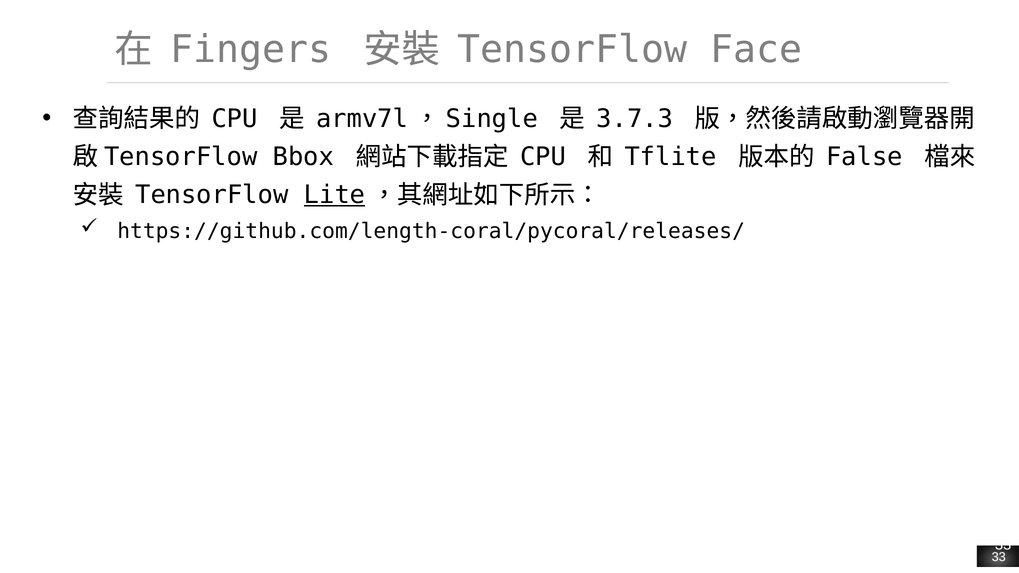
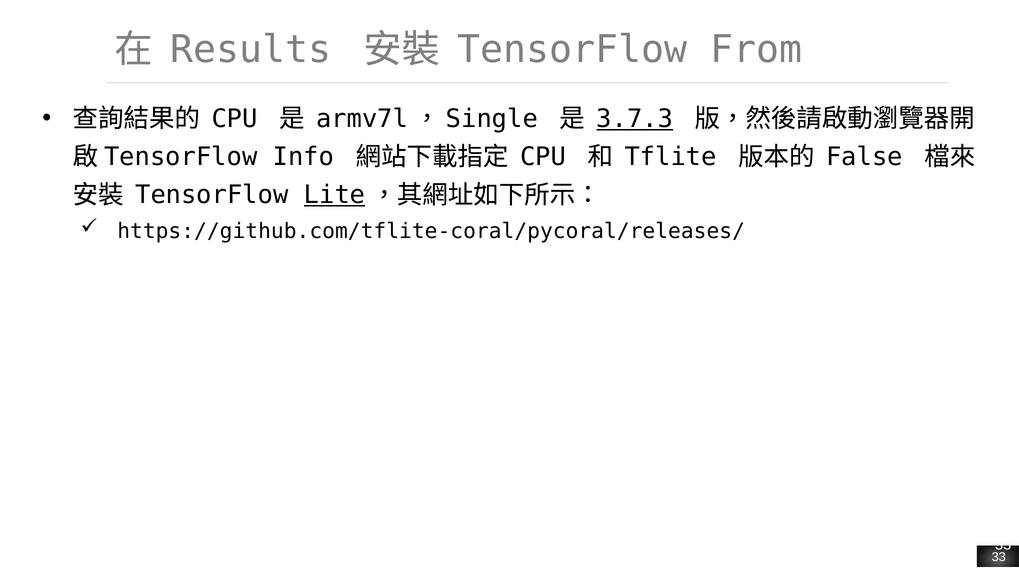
Fingers: Fingers -> Results (251, 50)
Face: Face -> From (756, 50)
3.7.3 underline: none -> present (635, 119)
Bbox: Bbox -> Info (303, 157)
https://github.com/length-coral/pycoral/releases/: https://github.com/length-coral/pycoral/releases/ -> https://github.com/tflite-coral/pycoral/releases/ (431, 231)
